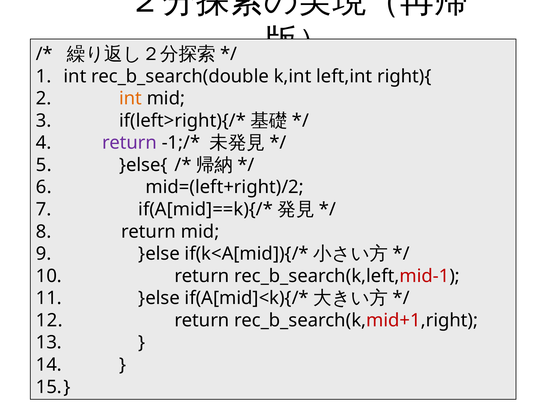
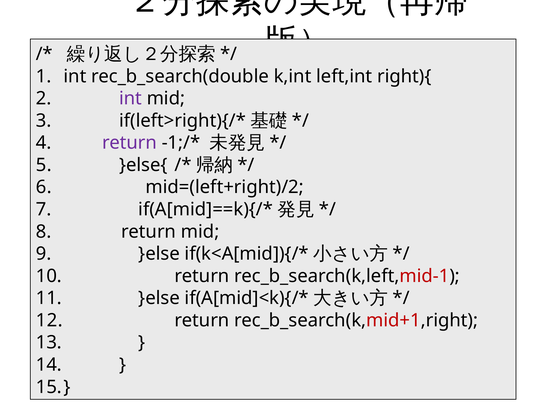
int colour: orange -> purple (130, 99)
